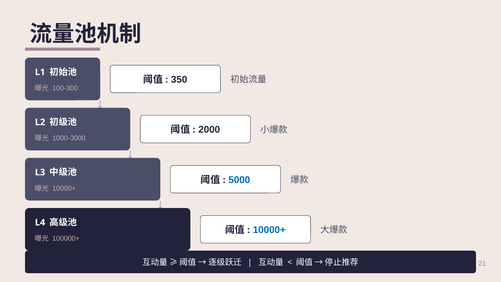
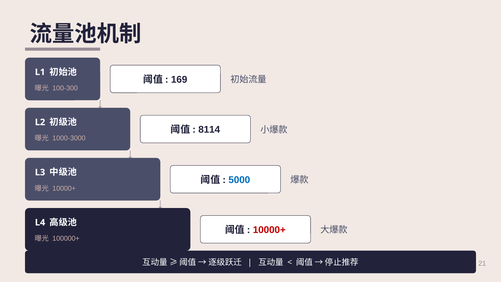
350: 350 -> 169 (179, 80)
2000: 2000 -> 8114 (209, 130)
10000+ colour: blue -> red (269, 230)
